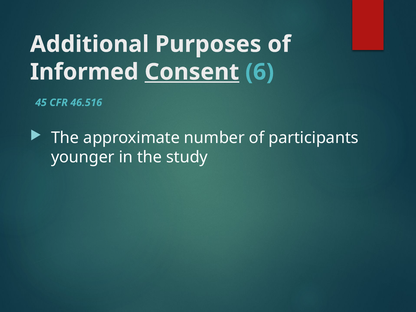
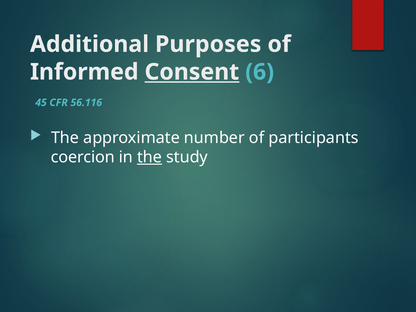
46.516: 46.516 -> 56.116 (86, 103)
younger: younger -> coercion (83, 157)
the underline: none -> present (150, 157)
